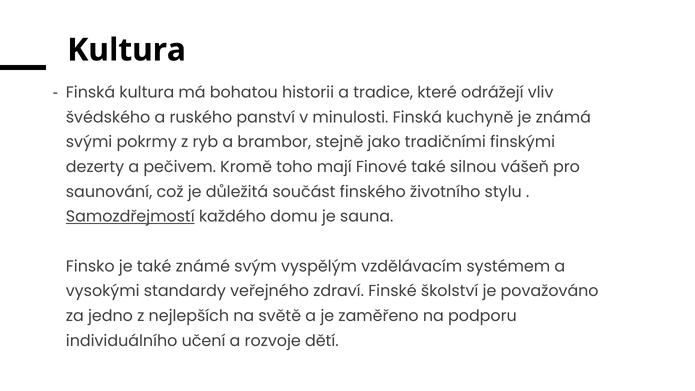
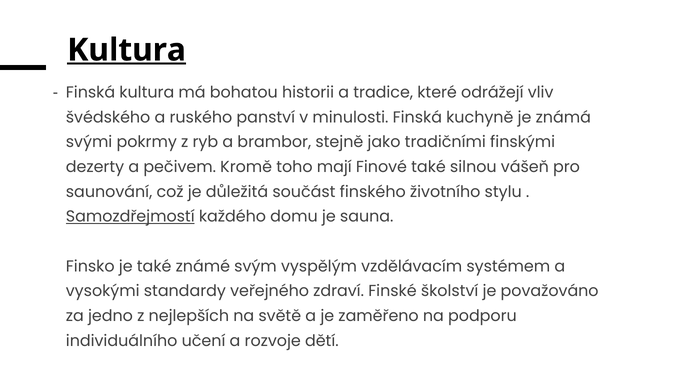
Kultura underline: none -> present (127, 50)
